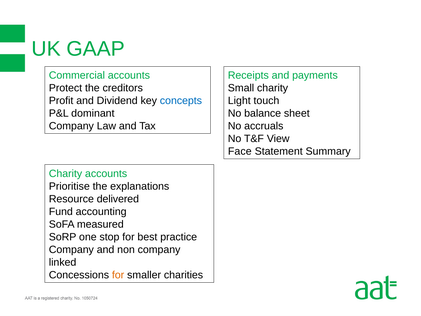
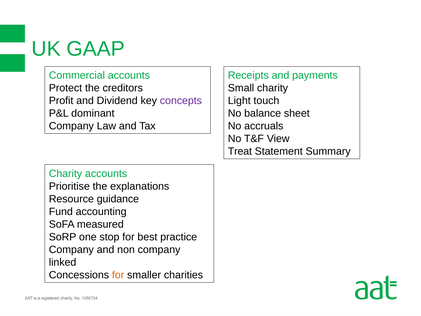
concepts colour: blue -> purple (181, 101)
Face: Face -> Treat (240, 151)
delivered: delivered -> guidance (118, 199)
